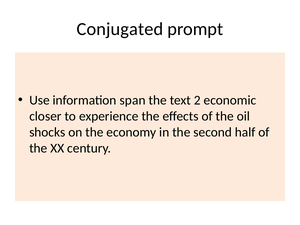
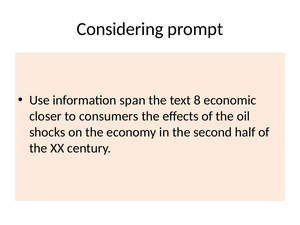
Conjugated: Conjugated -> Considering (120, 29)
2: 2 -> 8 (197, 100)
experience: experience -> consumers (109, 116)
